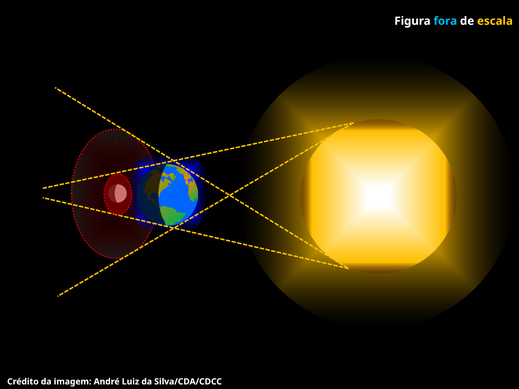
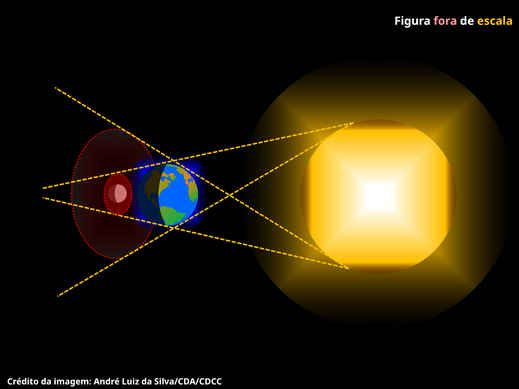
fora colour: light blue -> pink (445, 21)
